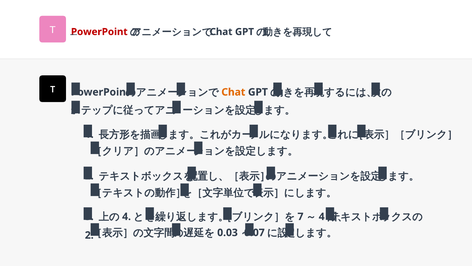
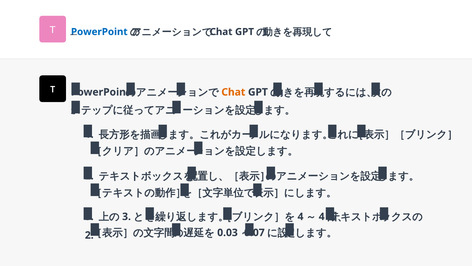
PowerPoint colour: red -> blue (99, 32)
7: 7 -> 4 (300, 216)
4: 4 -> 3 (127, 216)
